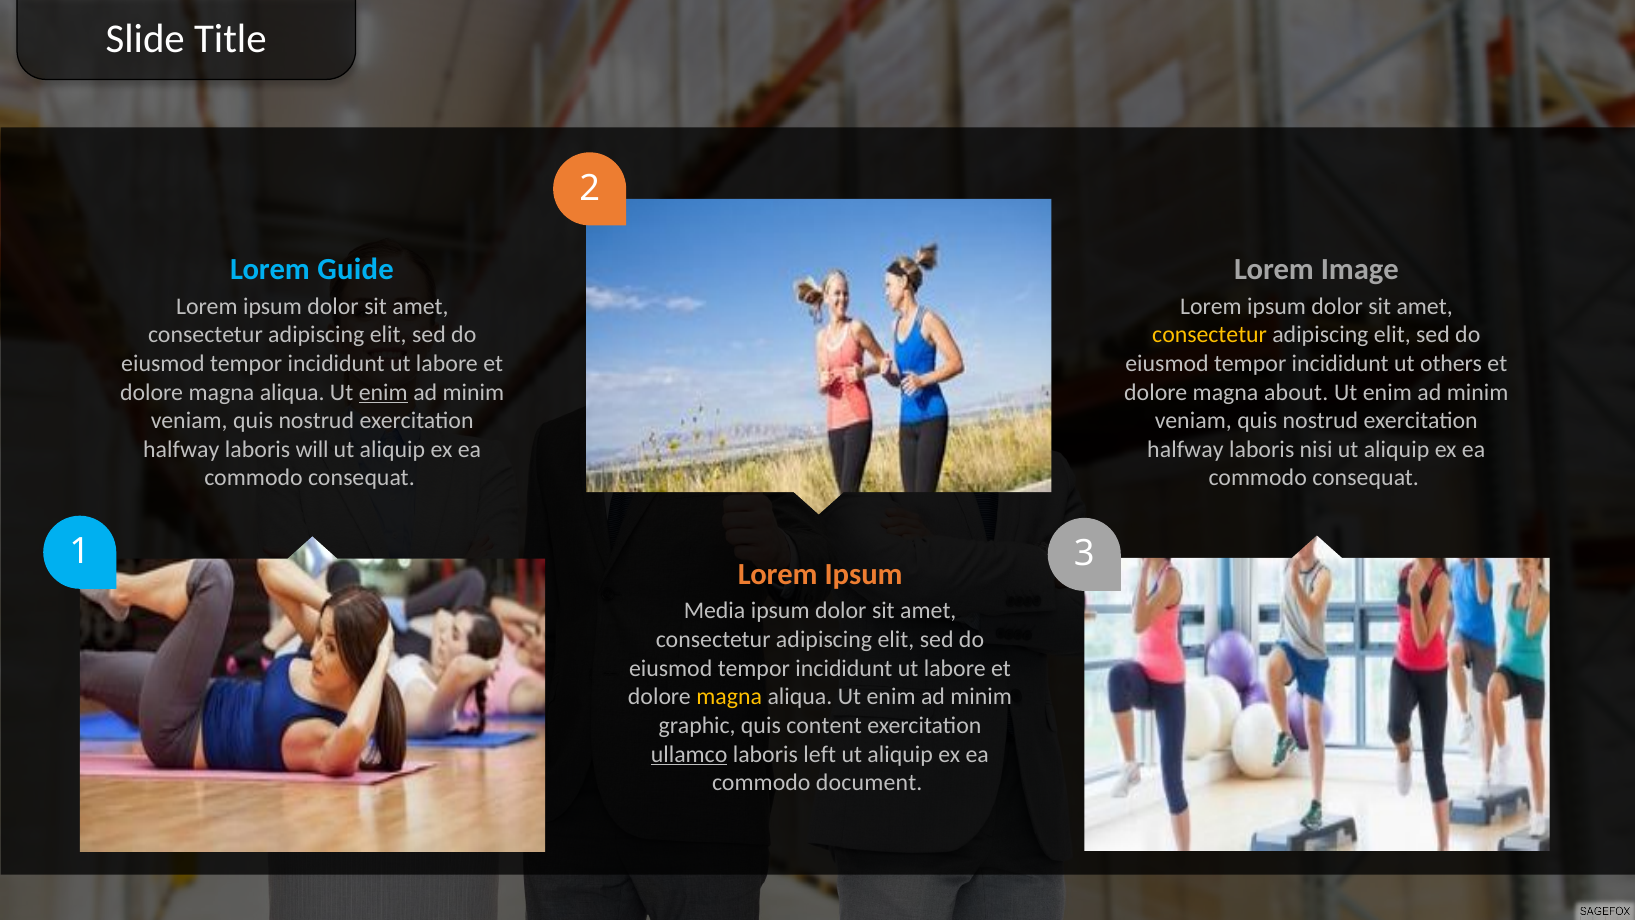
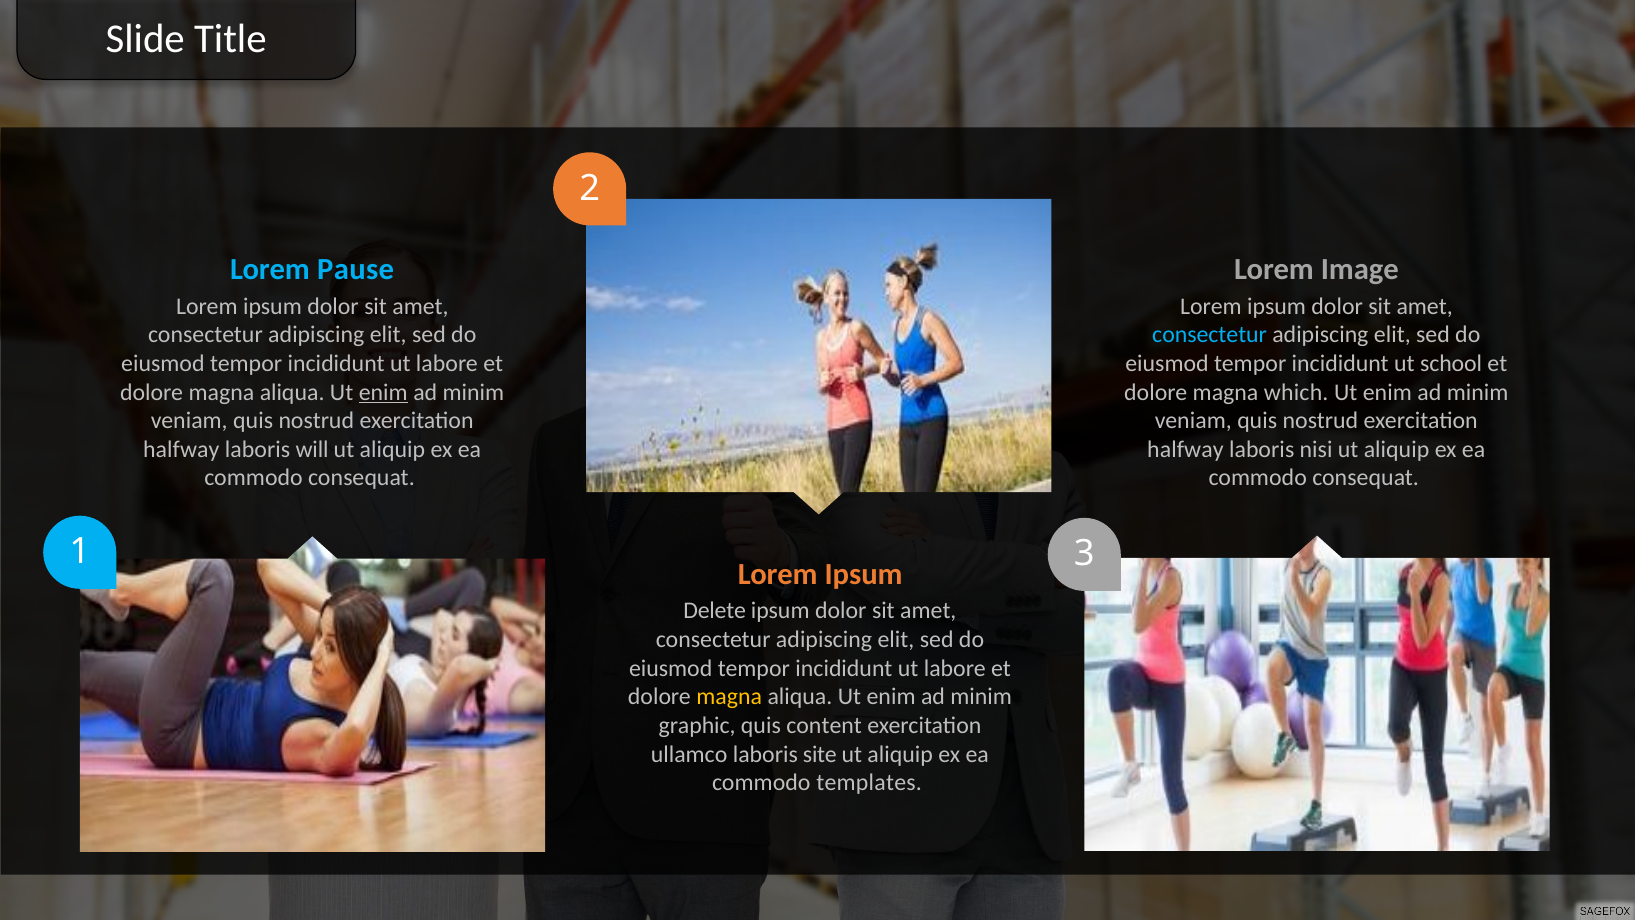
Guide: Guide -> Pause (356, 269)
consectetur colour: yellow -> light blue (1210, 335)
others: others -> school (1451, 363)
about: about -> which (1296, 392)
Media: Media -> Delete (715, 611)
ullamco underline: present -> none (689, 754)
left: left -> site (820, 754)
document: document -> templates (869, 783)
